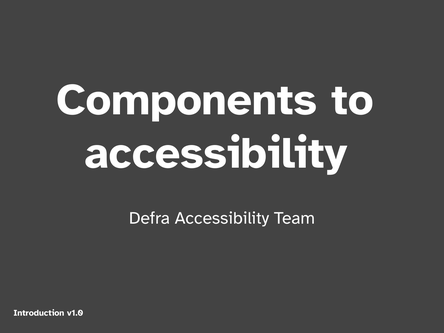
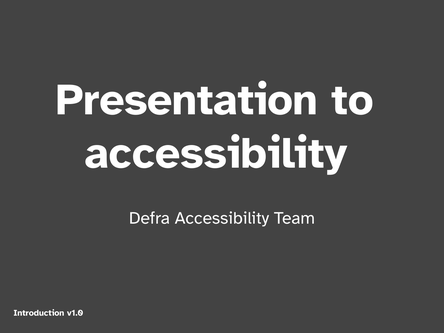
Components: Components -> Presentation (187, 100)
